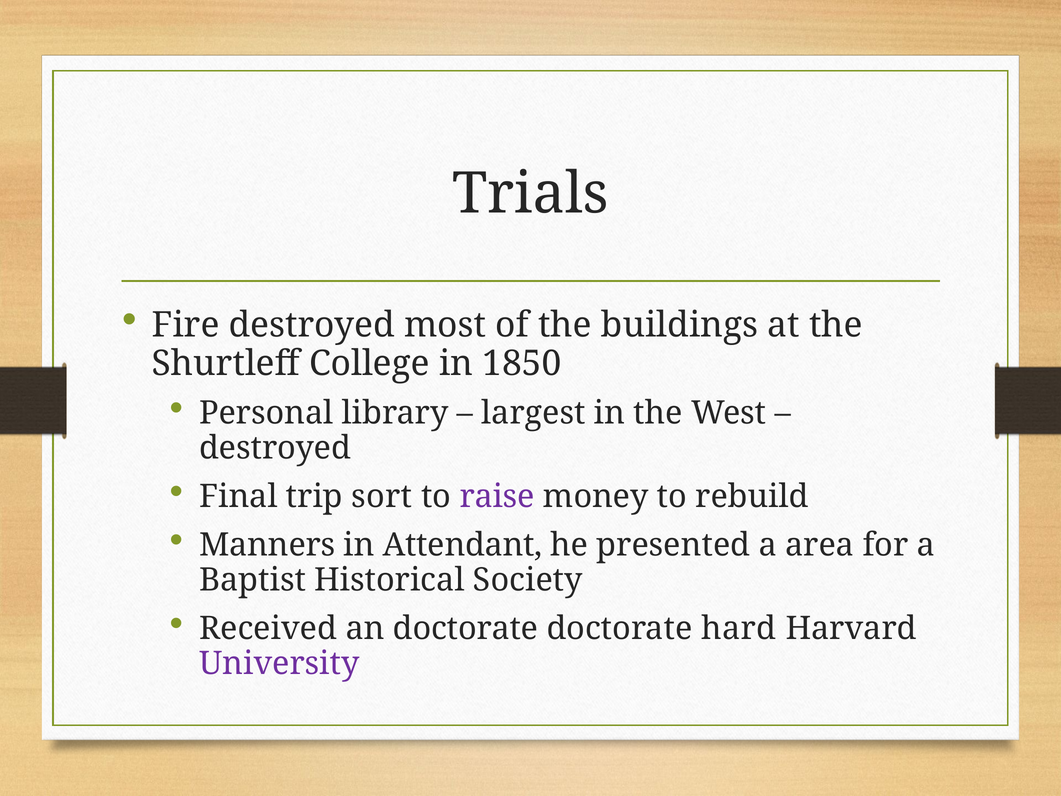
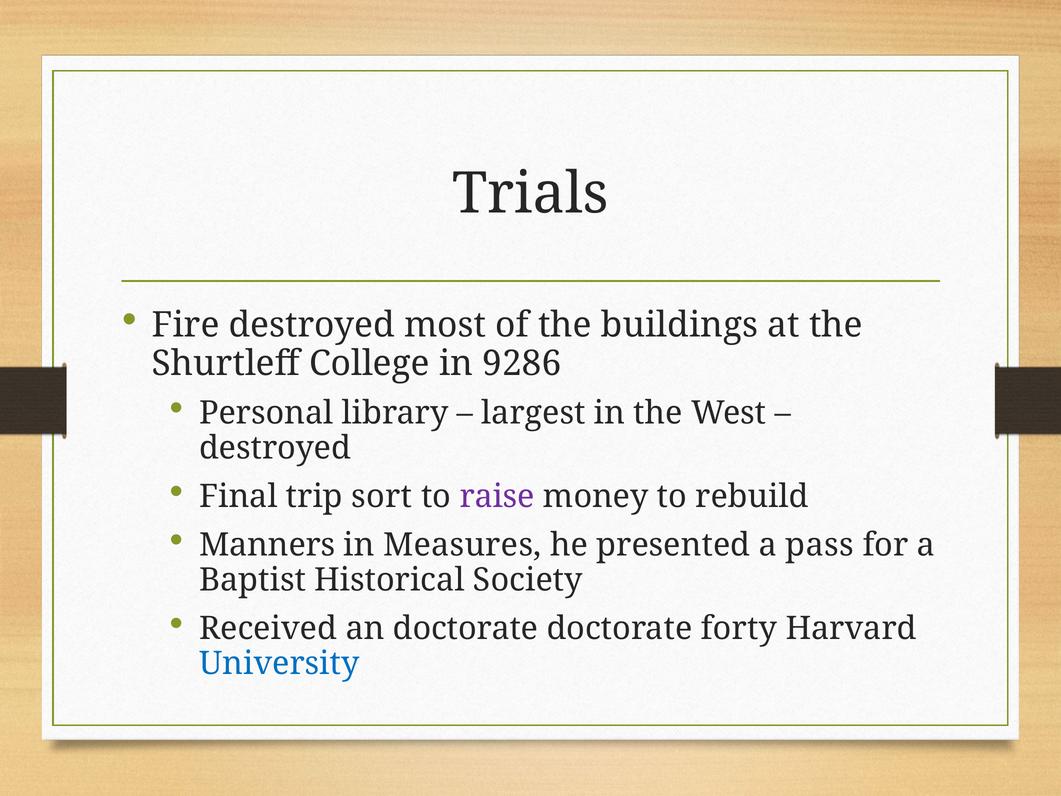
1850: 1850 -> 9286 (522, 363)
Attendant: Attendant -> Measures (462, 545)
area: area -> pass (819, 545)
hard: hard -> forty (739, 628)
University colour: purple -> blue (279, 663)
